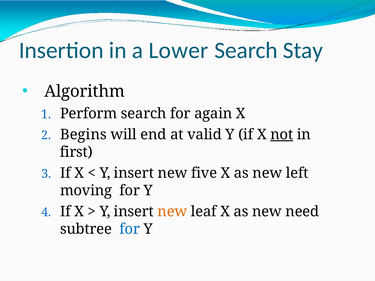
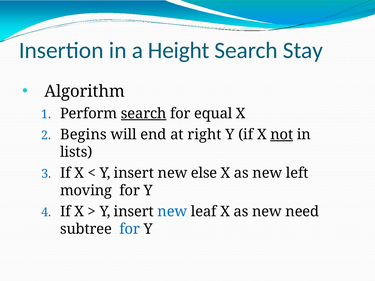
Lower: Lower -> Height (179, 51)
search underline: none -> present (144, 114)
again: again -> equal (213, 114)
valid: valid -> right (204, 135)
first: first -> lists (76, 152)
five: five -> else (204, 173)
new colour: orange -> blue (172, 212)
